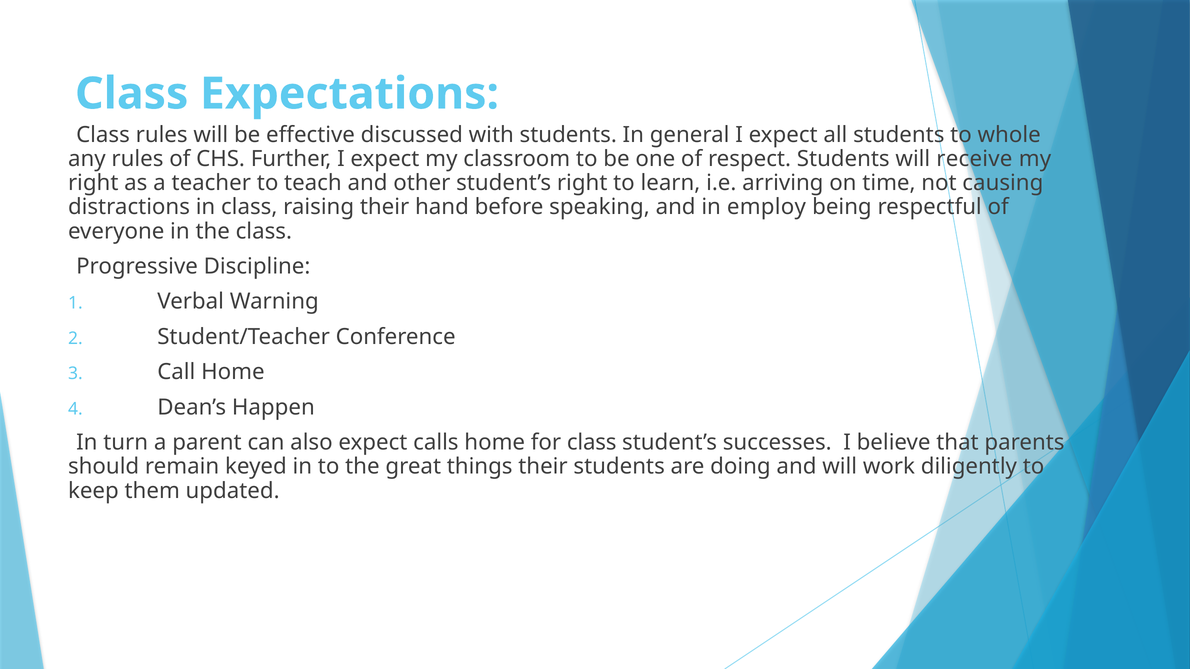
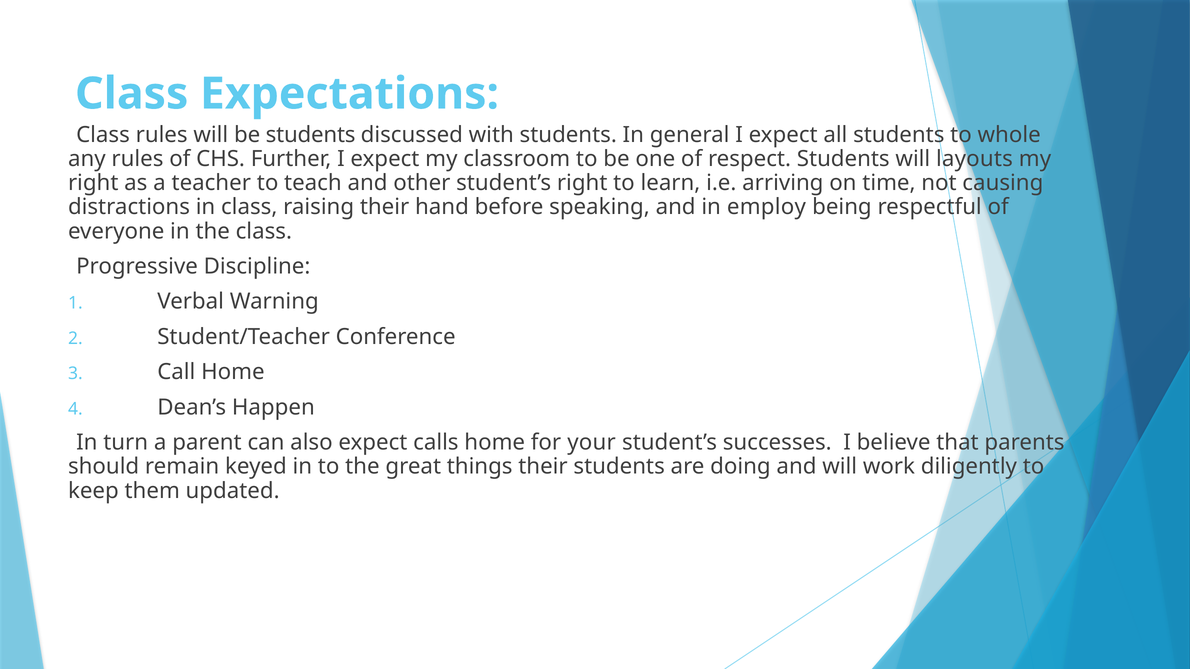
be effective: effective -> students (311, 135)
receive: receive -> layouts (974, 159)
for class: class -> your (592, 443)
